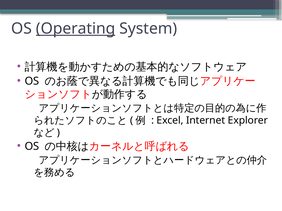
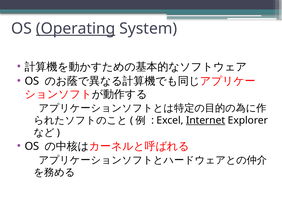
Internet underline: none -> present (206, 121)
